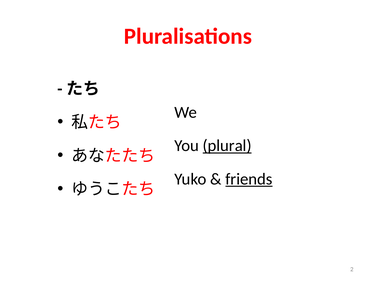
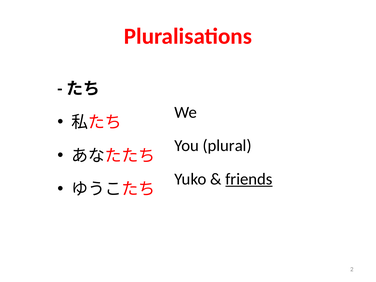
plural underline: present -> none (227, 146)
